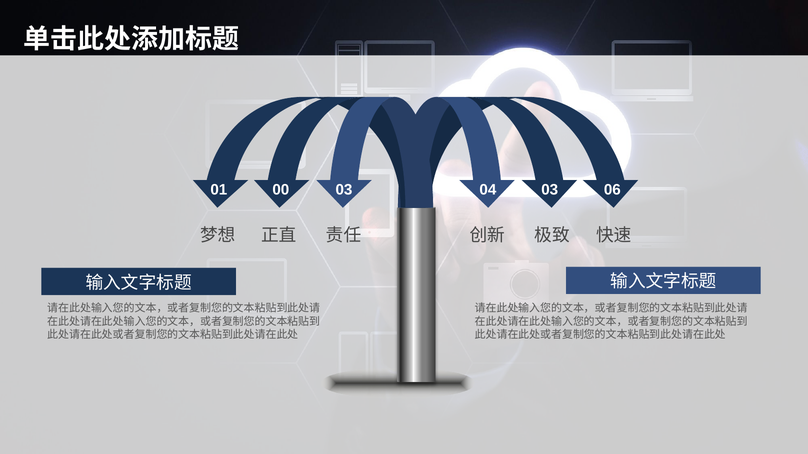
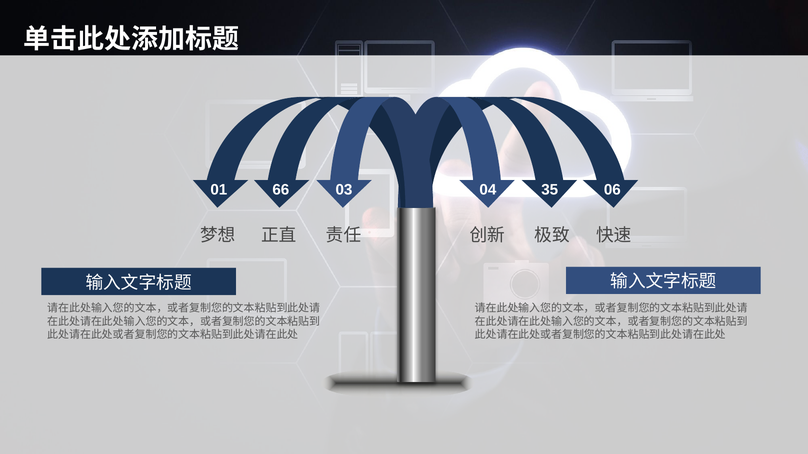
00: 00 -> 66 (281, 190)
04 03: 03 -> 35 (550, 190)
